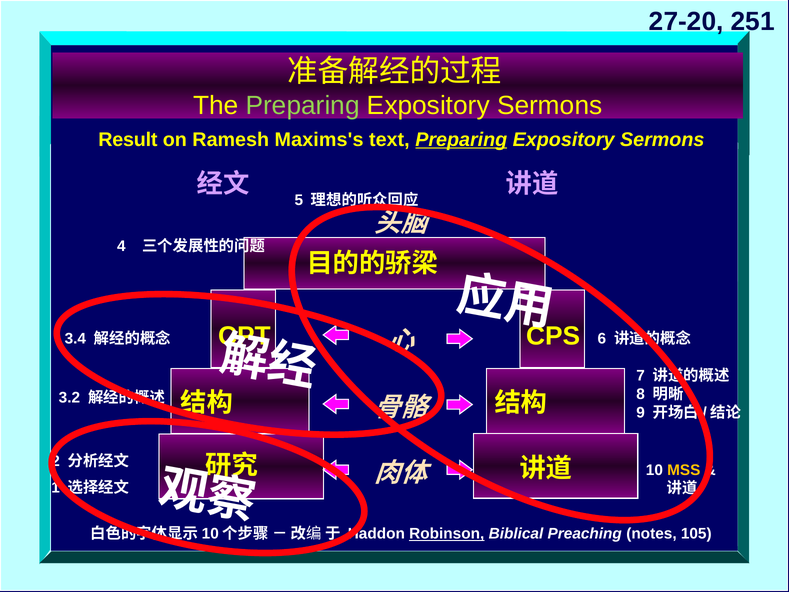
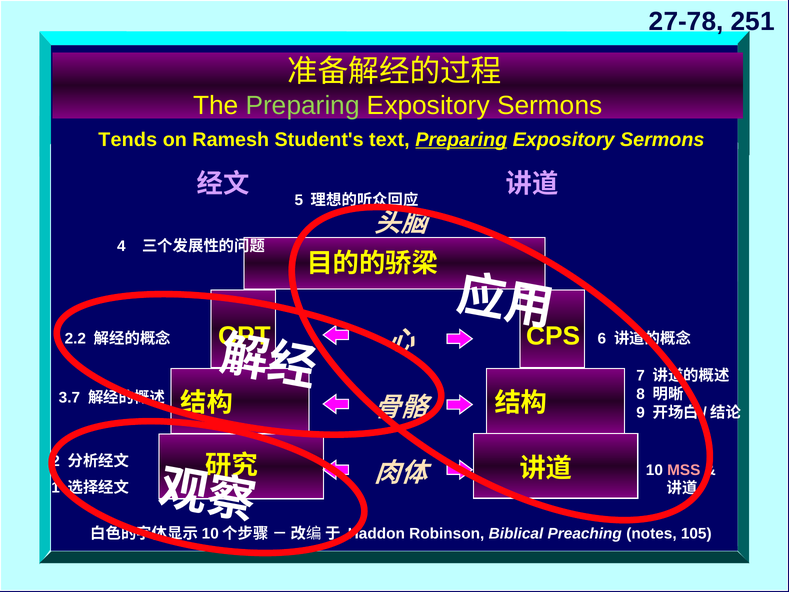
27-20: 27-20 -> 27-78 (686, 21)
Result: Result -> Tends (128, 139)
Maxims's: Maxims's -> Student's (319, 139)
3.4: 3.4 -> 2.2 (75, 338)
3.2: 3.2 -> 3.7 (69, 398)
MSS colour: yellow -> pink (684, 470)
Robinson underline: present -> none (447, 534)
